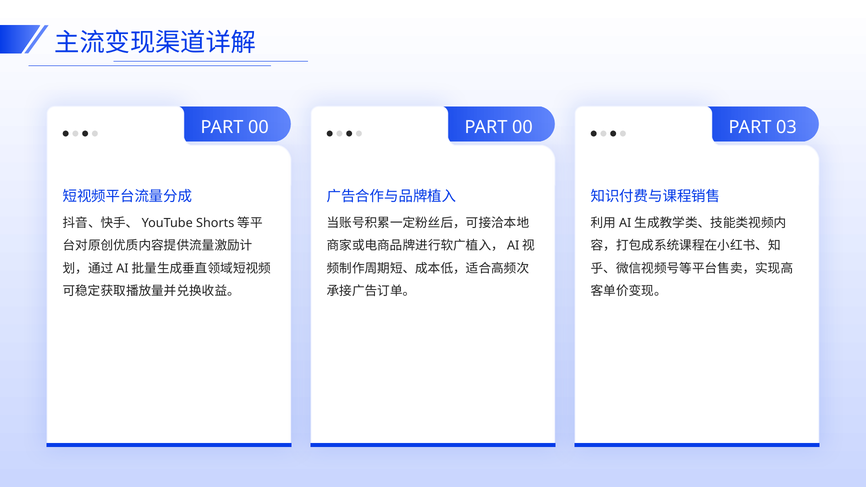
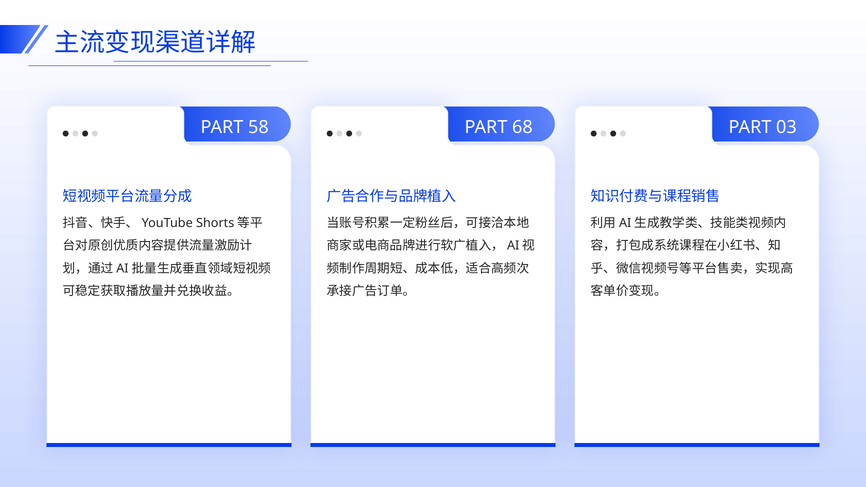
00: 00 -> 58 (258, 127)
00: 00 -> 68 (522, 127)
